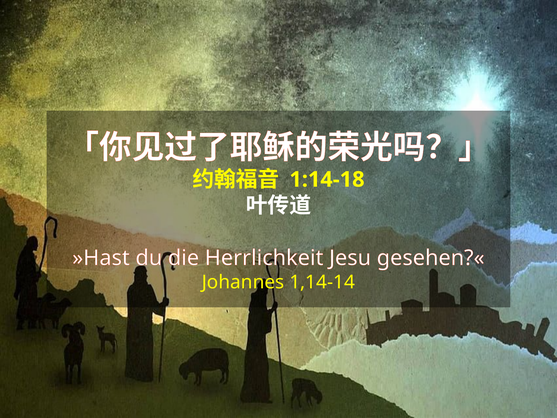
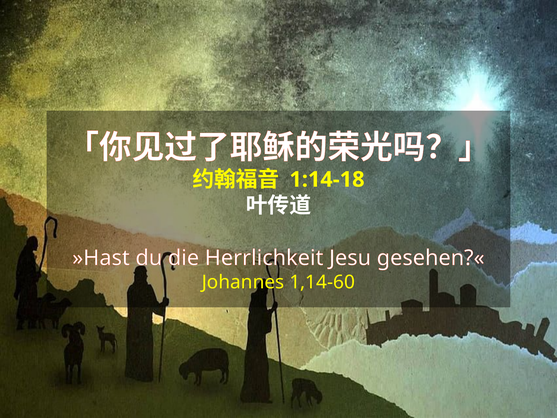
1,14-14: 1,14-14 -> 1,14-60 (322, 282)
